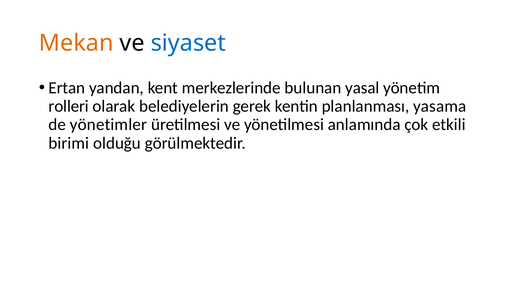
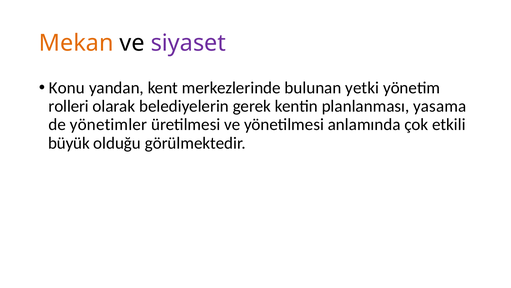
siyaset colour: blue -> purple (188, 43)
Ertan: Ertan -> Konu (67, 88)
yasal: yasal -> yetki (362, 88)
birimi: birimi -> büyük (69, 143)
